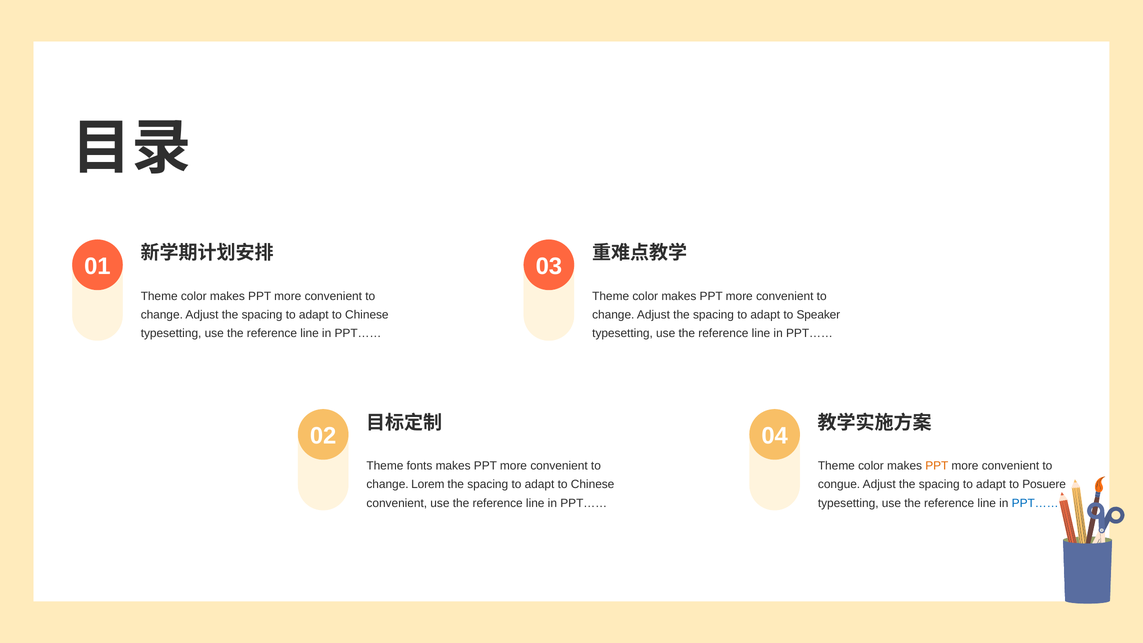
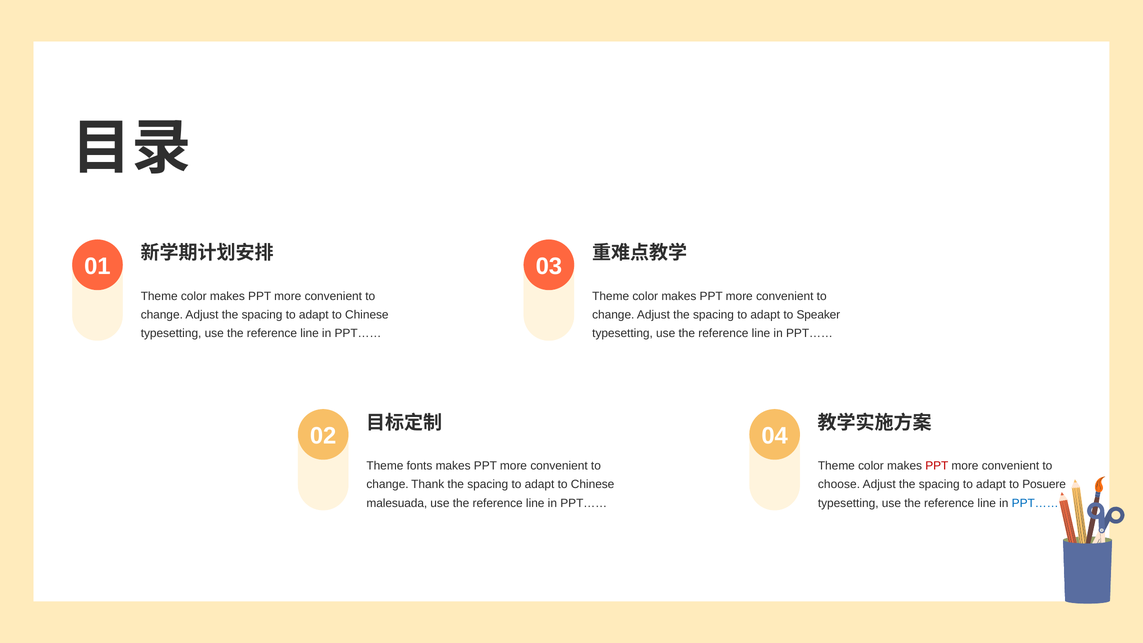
PPT colour: orange -> red (937, 466)
Lorem: Lorem -> Thank (428, 484)
congue: congue -> choose (839, 484)
convenient: convenient -> malesuada (397, 503)
